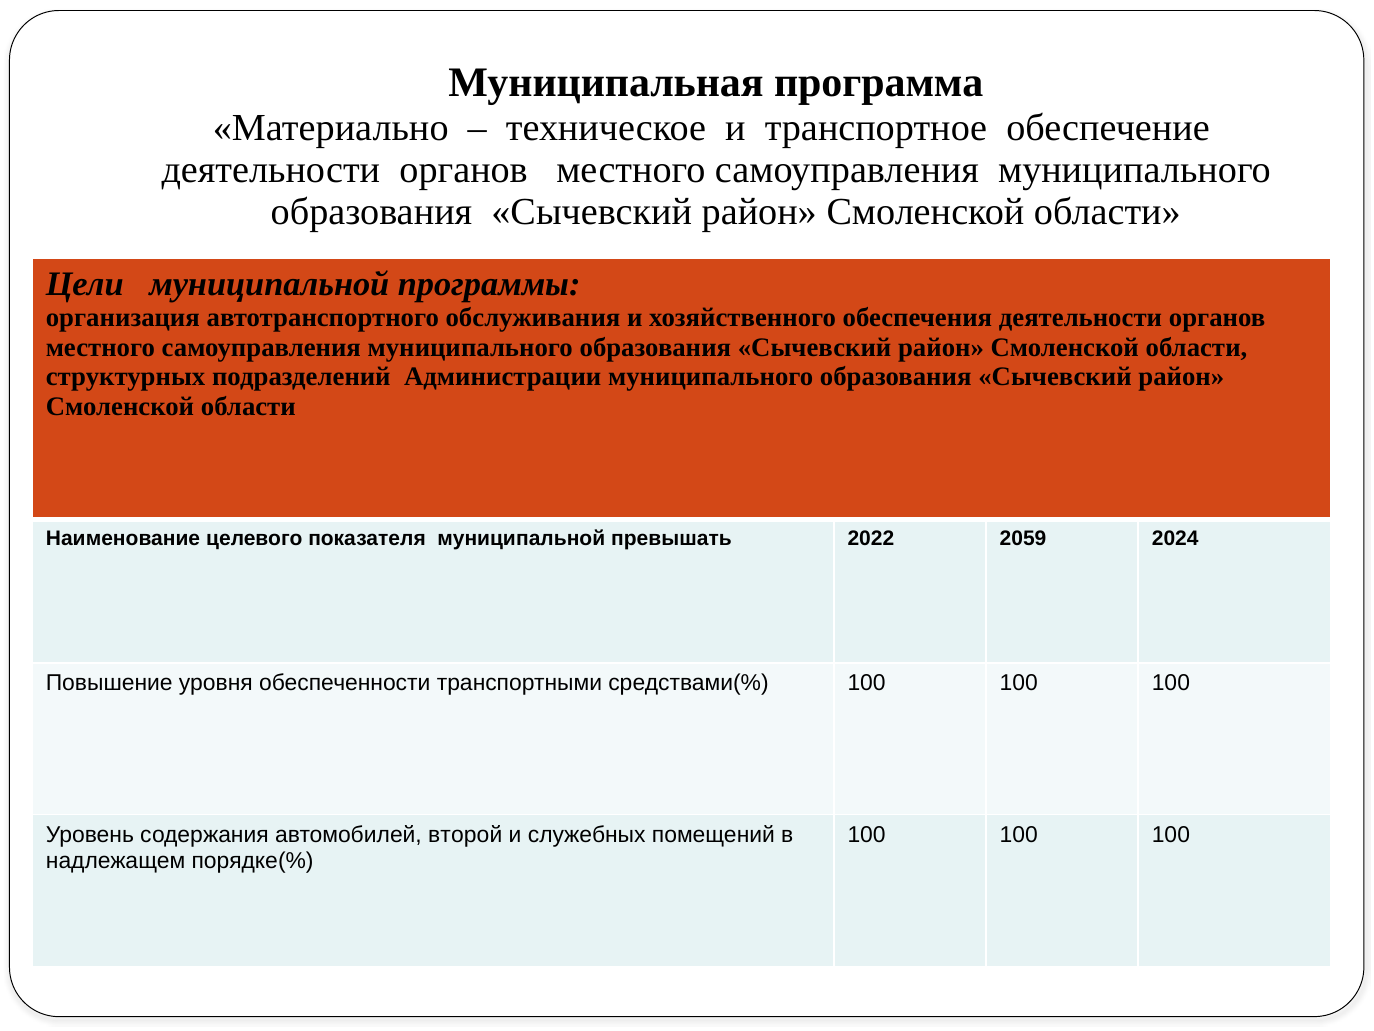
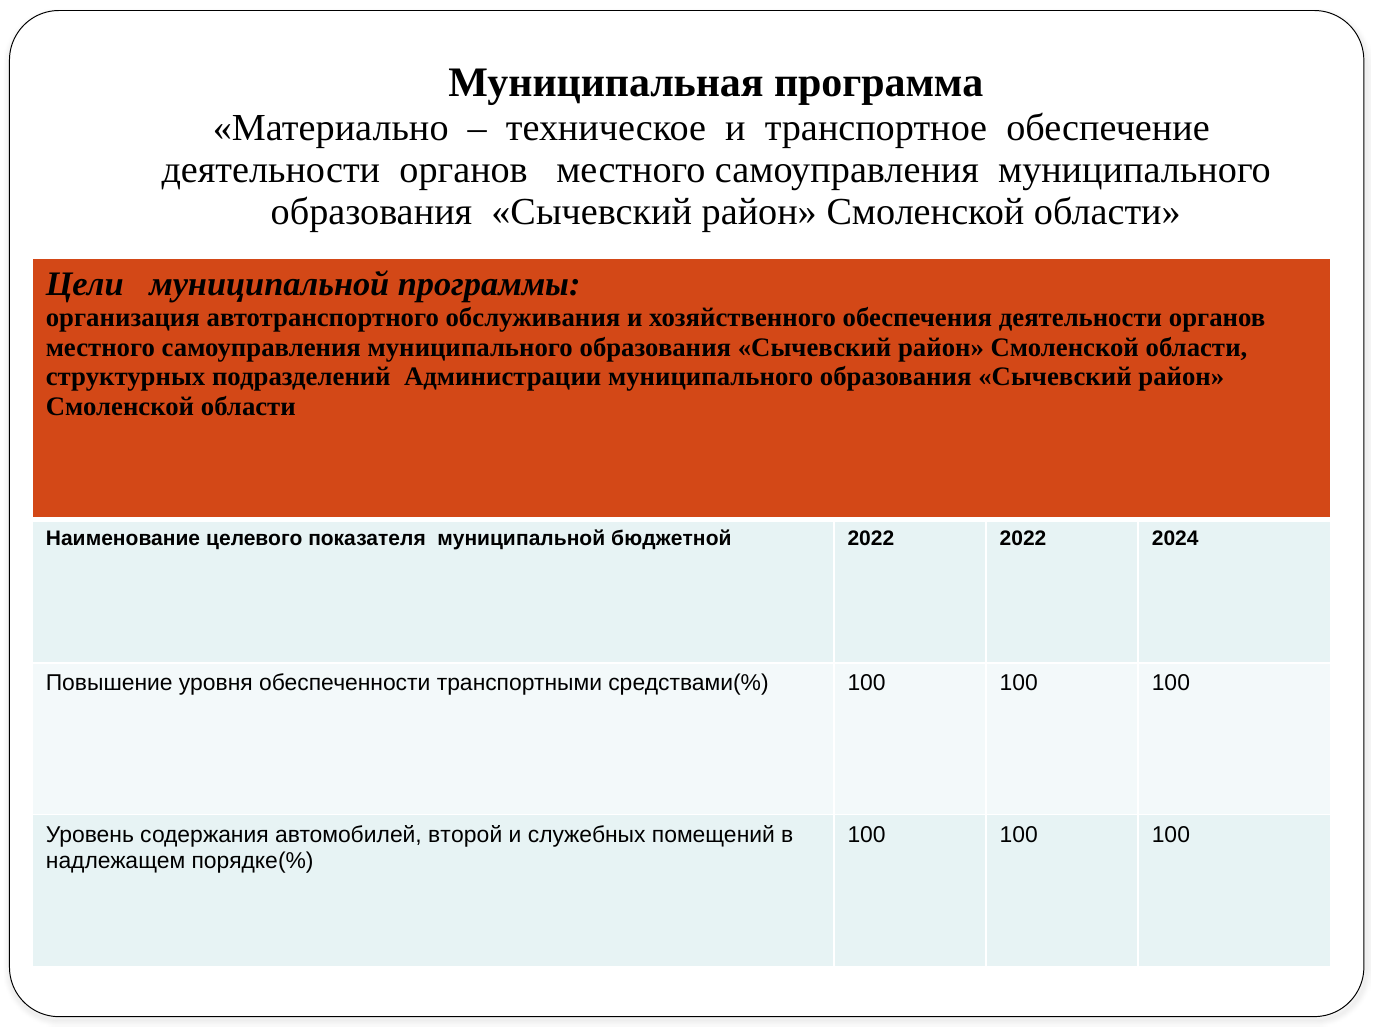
превышать: превышать -> бюджетной (671, 538)
2022 2059: 2059 -> 2022 (1023, 538)
